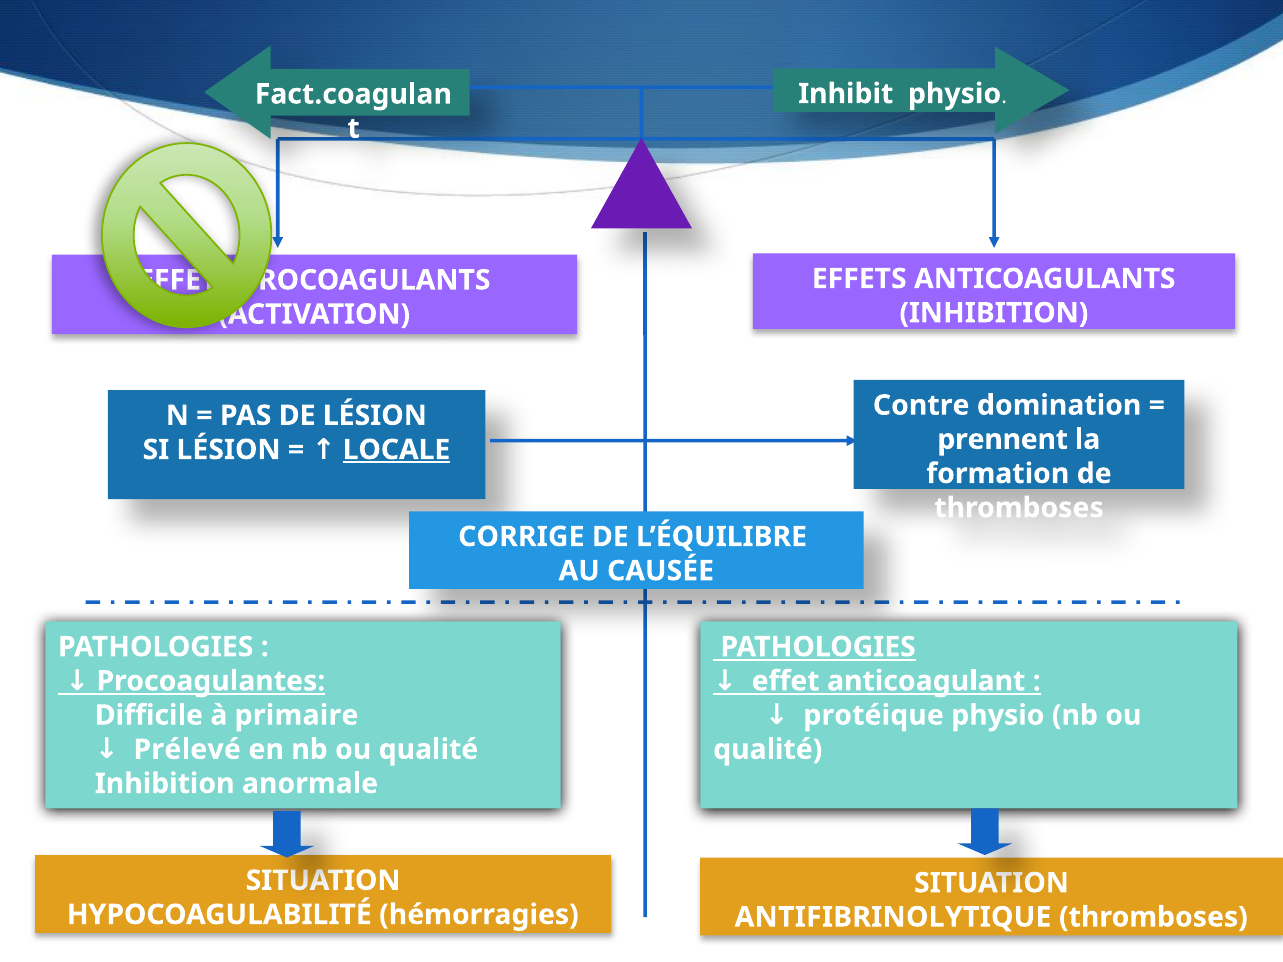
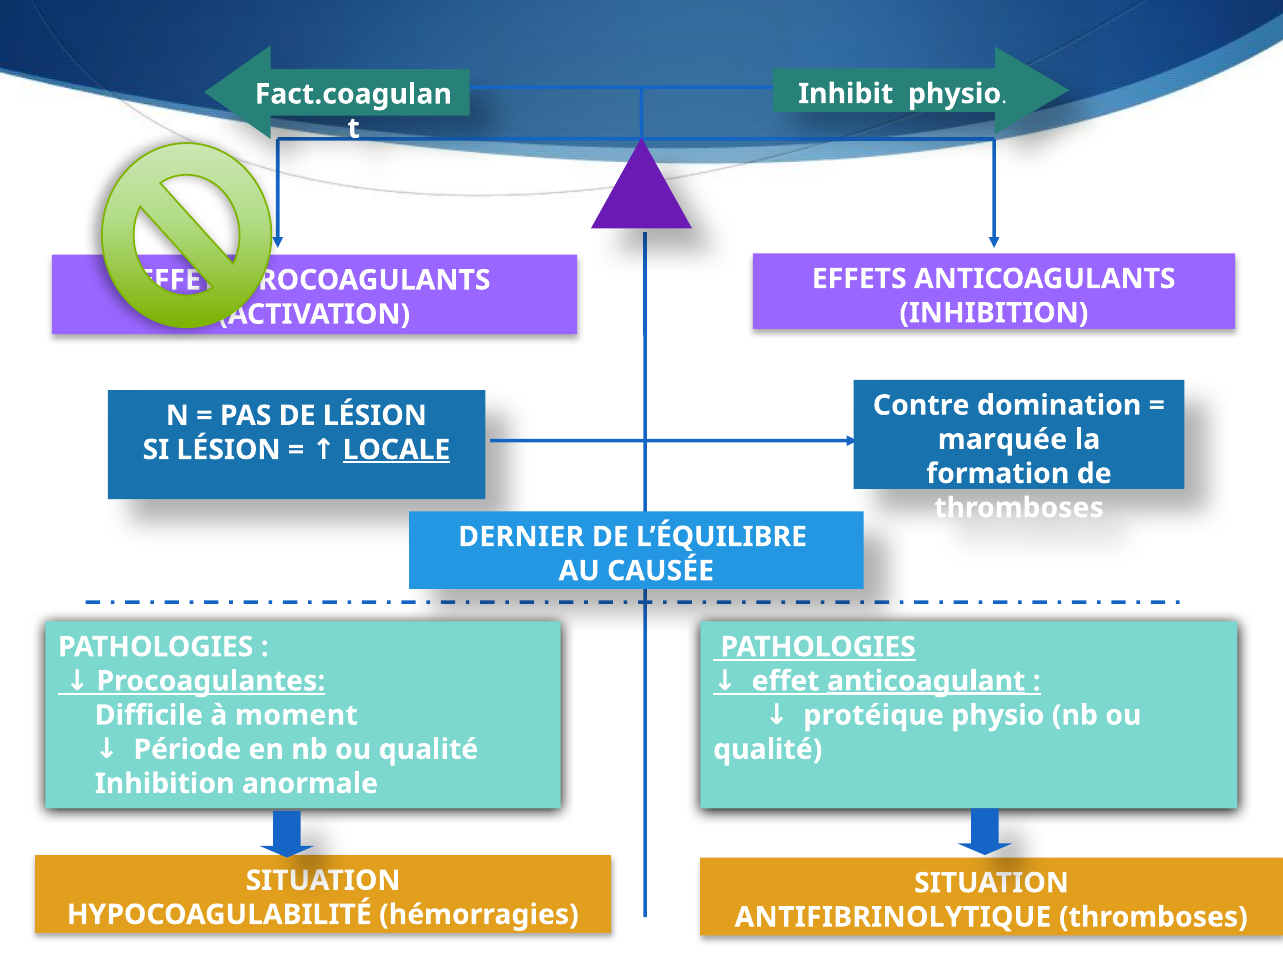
prennent: prennent -> marquée (1002, 440)
CORRIGE: CORRIGE -> DERNIER (521, 537)
anticoagulant underline: none -> present (926, 681)
primaire: primaire -> moment (296, 715)
Prélevé: Prélevé -> Période (187, 750)
